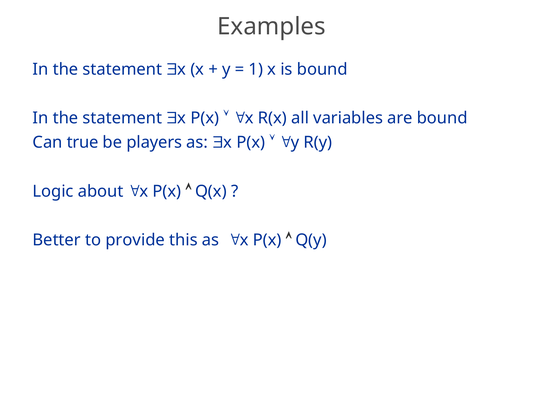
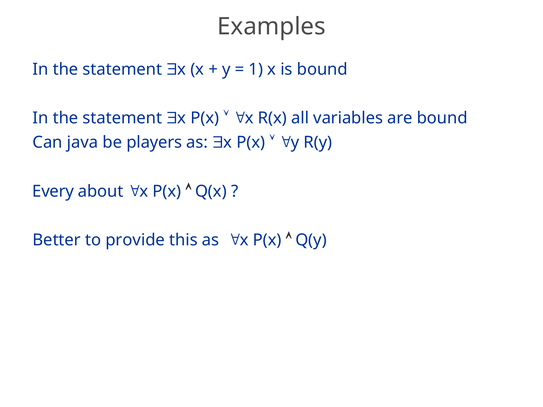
true: true -> java (83, 143)
Logic: Logic -> Every (53, 191)
